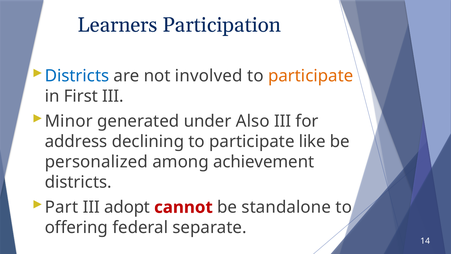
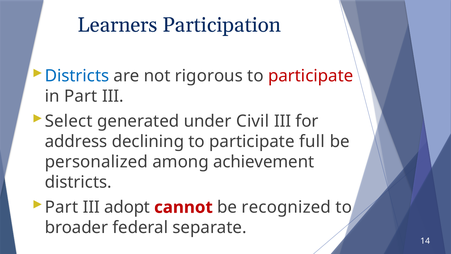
involved: involved -> rigorous (209, 76)
participate colour: orange -> red (311, 76)
in First: First -> Part (81, 96)
Minor: Minor -> Select (69, 121)
Also: Also -> Civil (253, 121)
like: like -> full (312, 141)
standalone: standalone -> recognized (286, 207)
offering: offering -> broader (76, 227)
